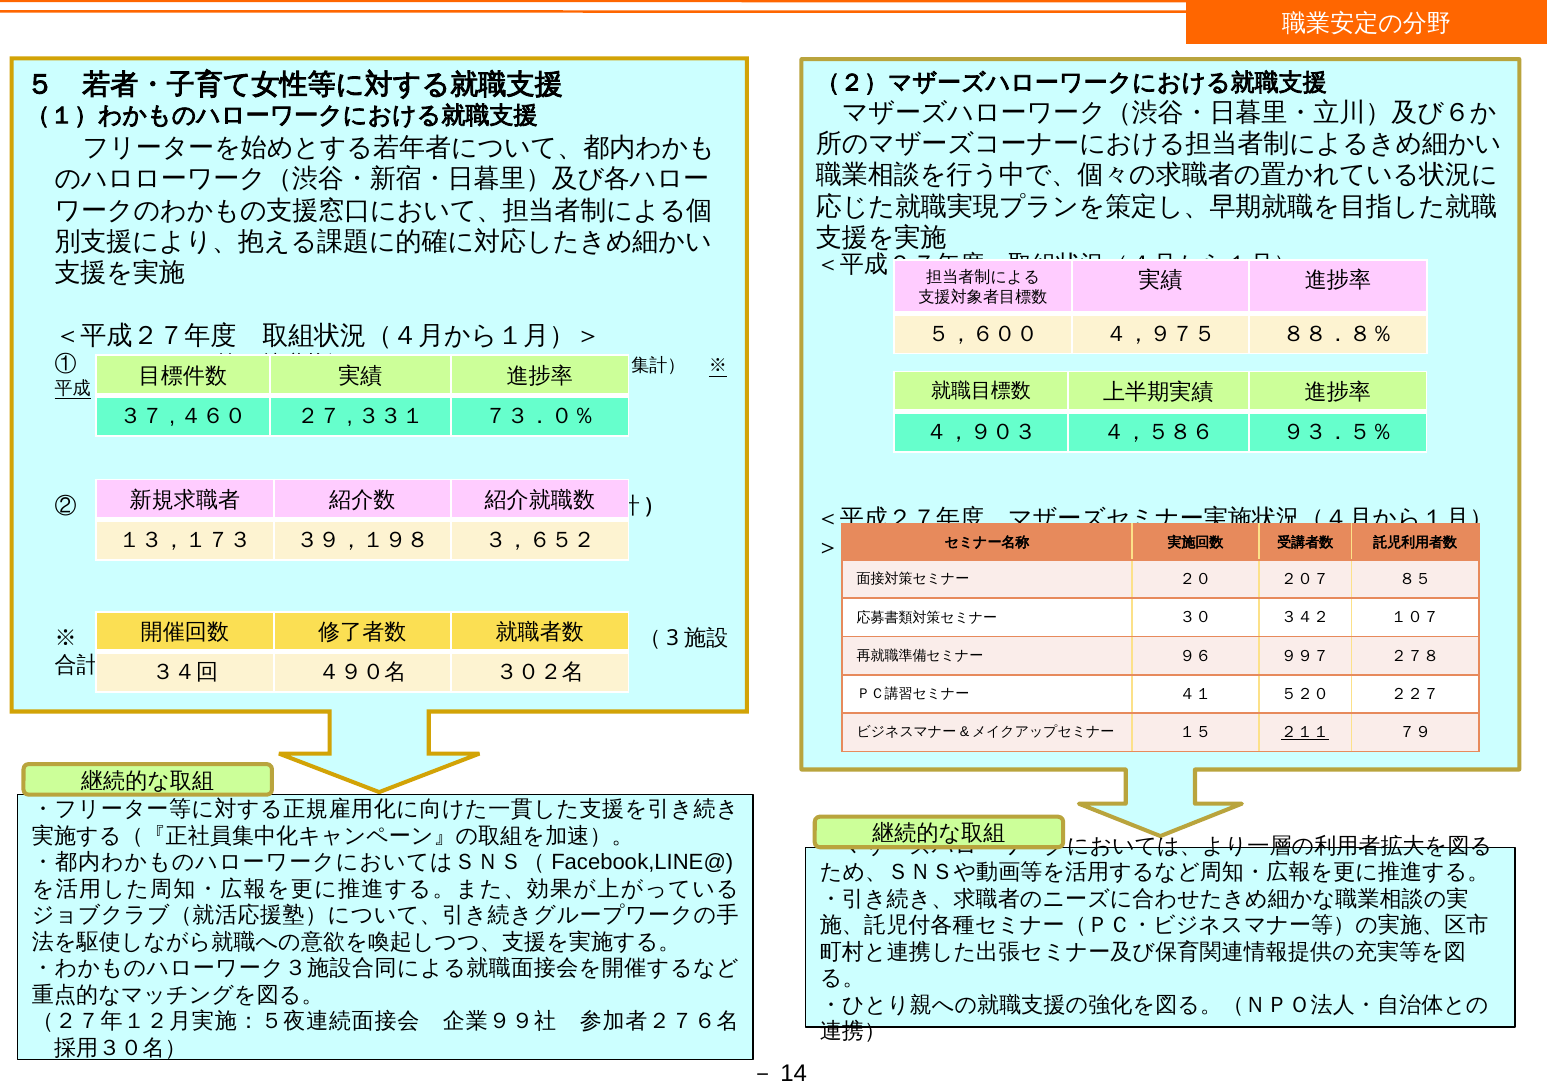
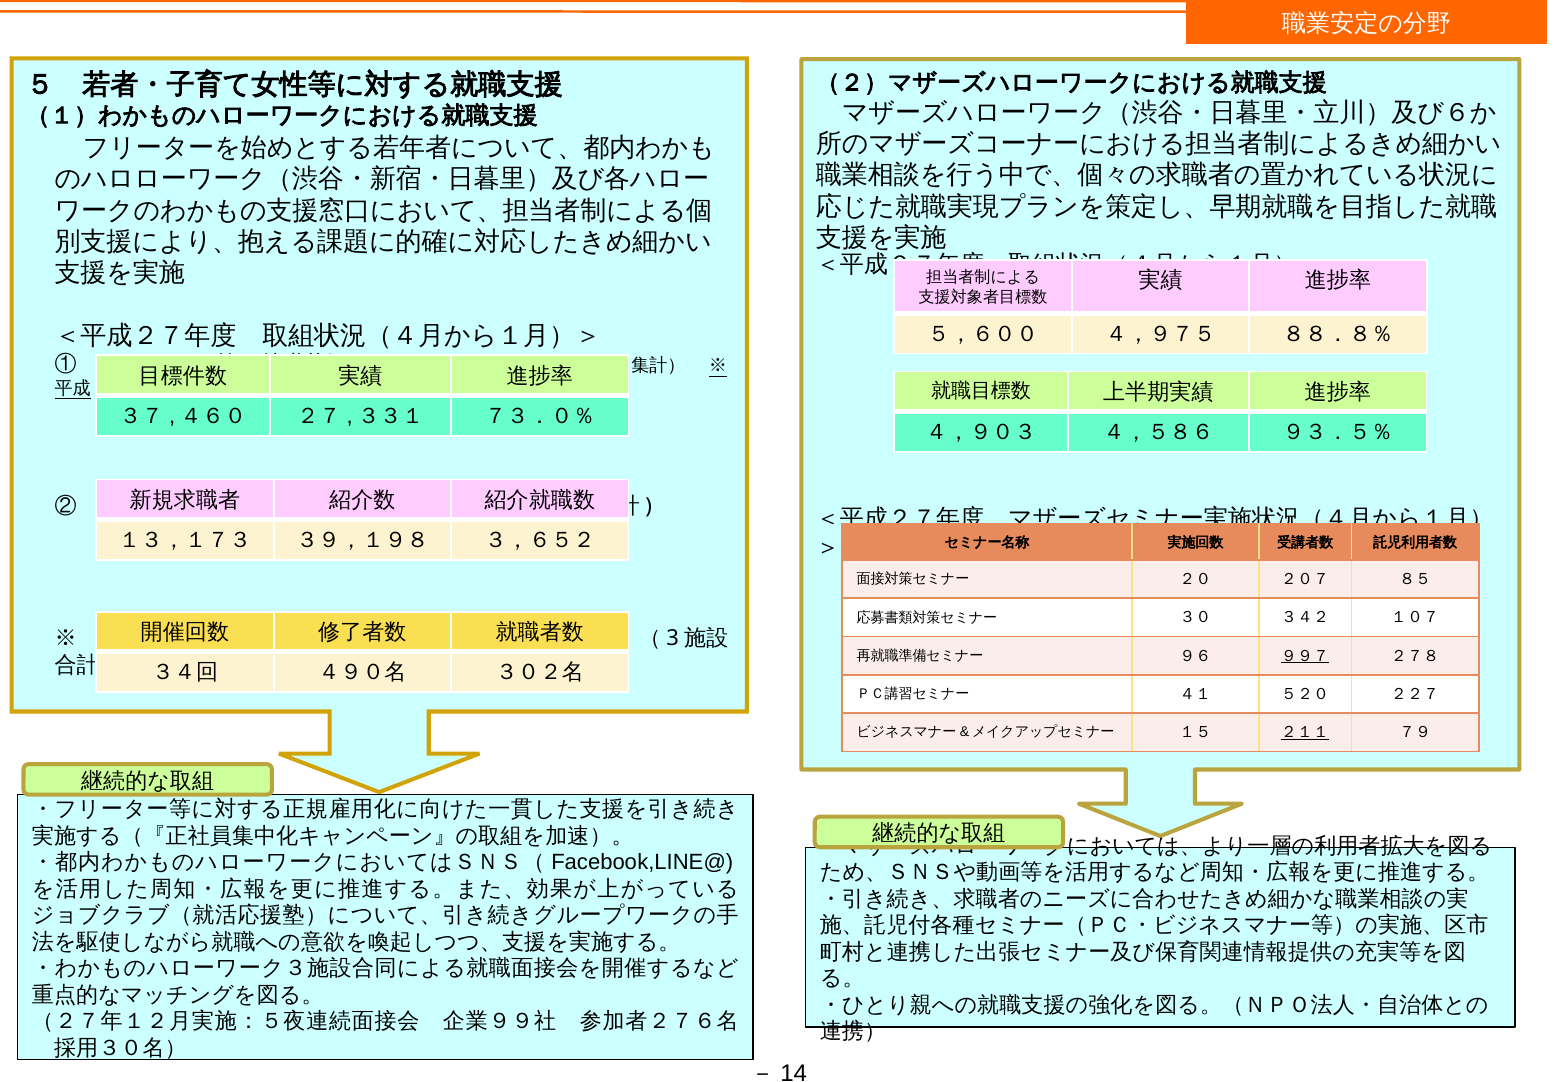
９９７ underline: none -> present (1305, 656)
